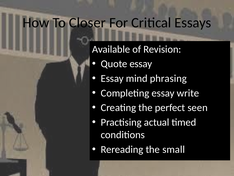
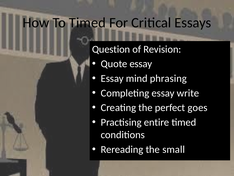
To Closer: Closer -> Timed (87, 23)
Available: Available -> Question (111, 49)
seen: seen -> goes (198, 107)
actual: actual -> entire (157, 122)
